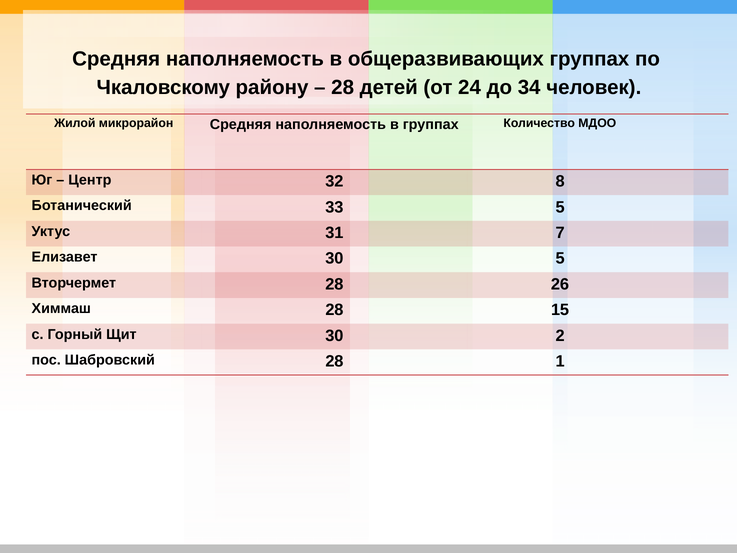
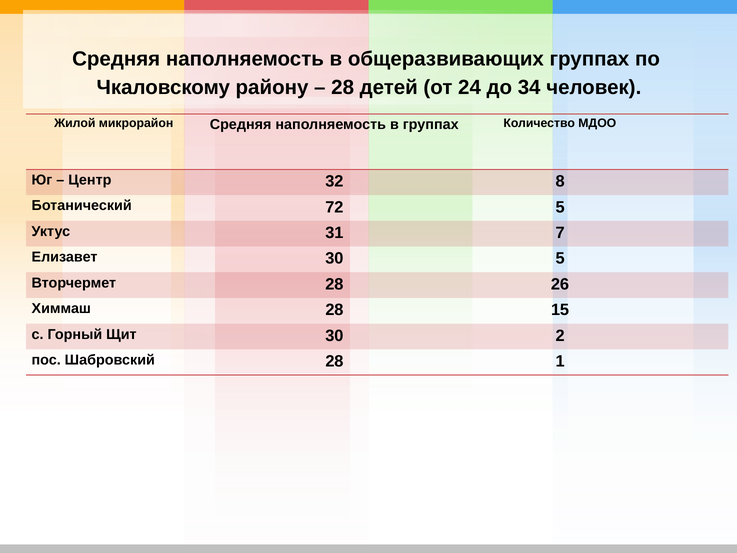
33: 33 -> 72 (334, 207)
